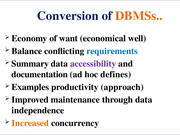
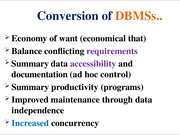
well: well -> that (137, 38)
requirements colour: blue -> purple (112, 51)
defines: defines -> control (116, 74)
Examples: Examples -> Summary (30, 87)
approach: approach -> programs (122, 87)
Increased colour: orange -> blue (30, 123)
